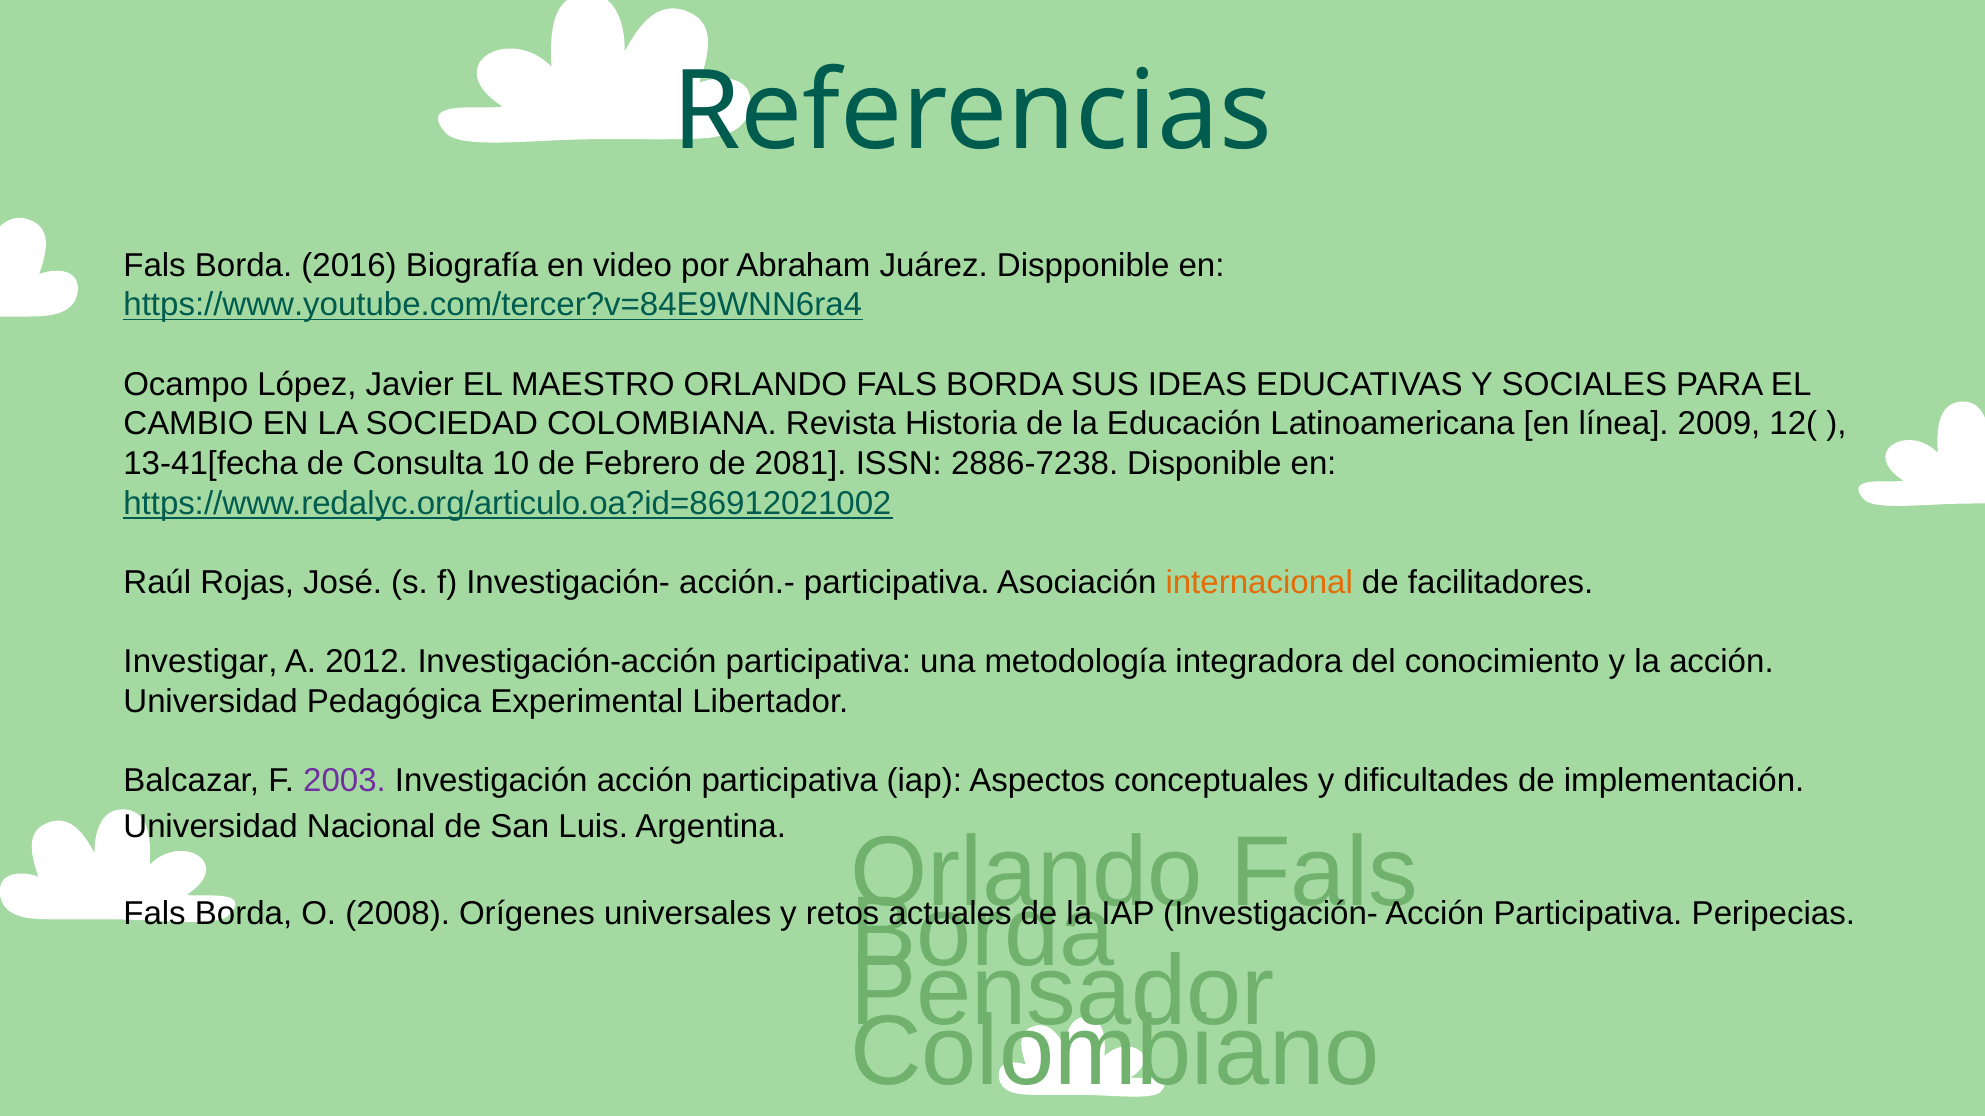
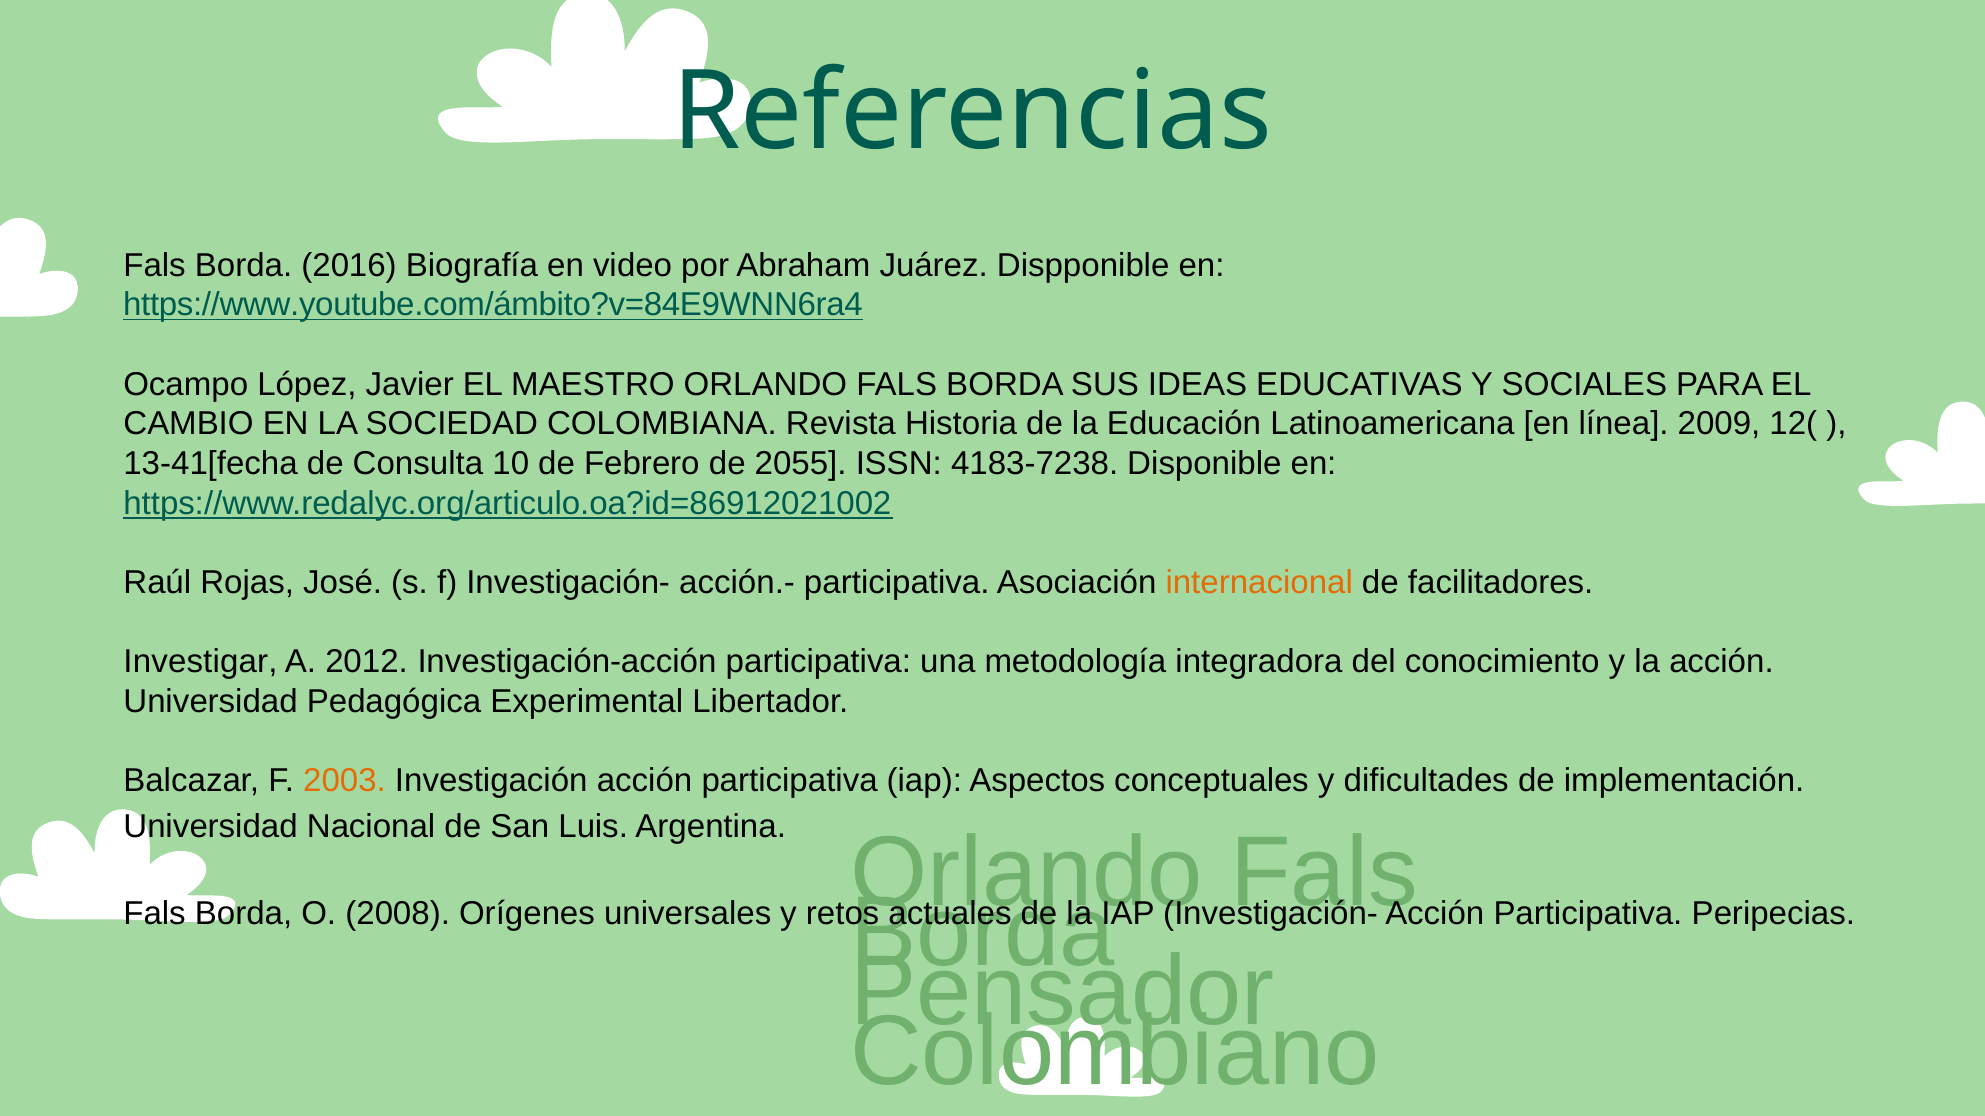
https://www.youtube.com/tercer?v=84E9WNN6ra4: https://www.youtube.com/tercer?v=84E9WNN6ra4 -> https://www.youtube.com/ámbito?v=84E9WNN6ra4 (493, 305)
2081: 2081 -> 2055 (801, 464)
2886-7238: 2886-7238 -> 4183-7238 (1035, 464)
2003 colour: purple -> orange (344, 781)
